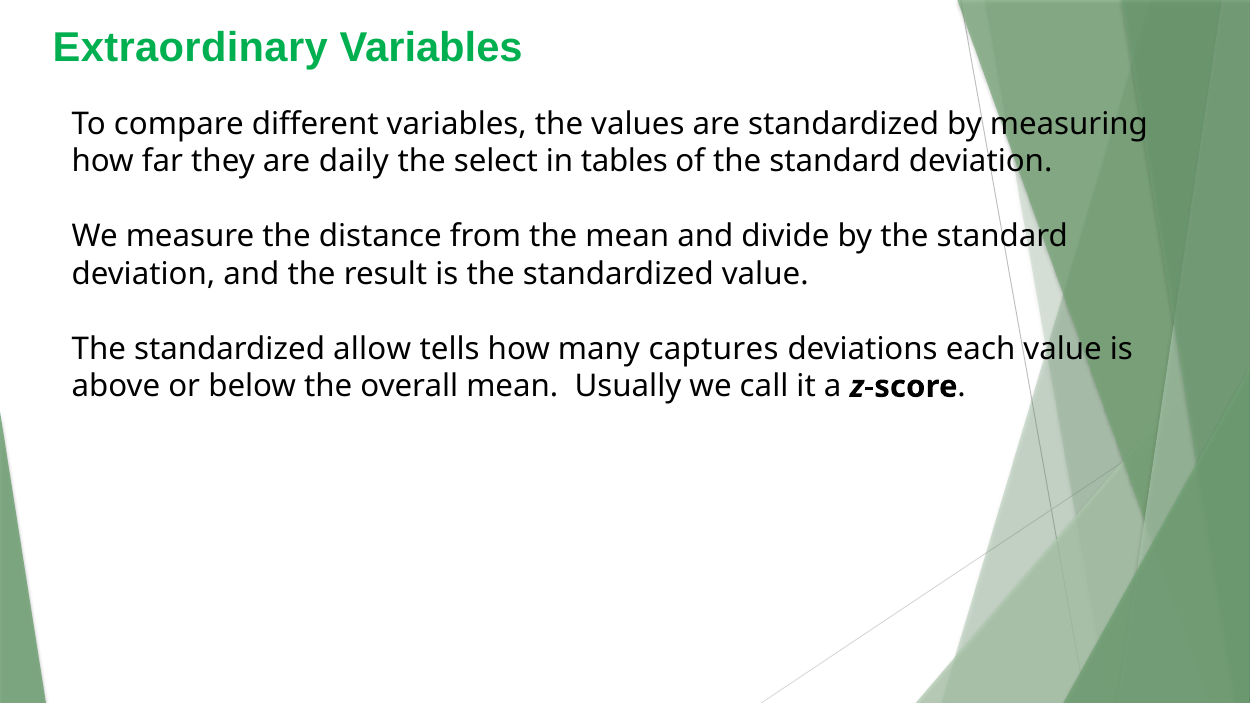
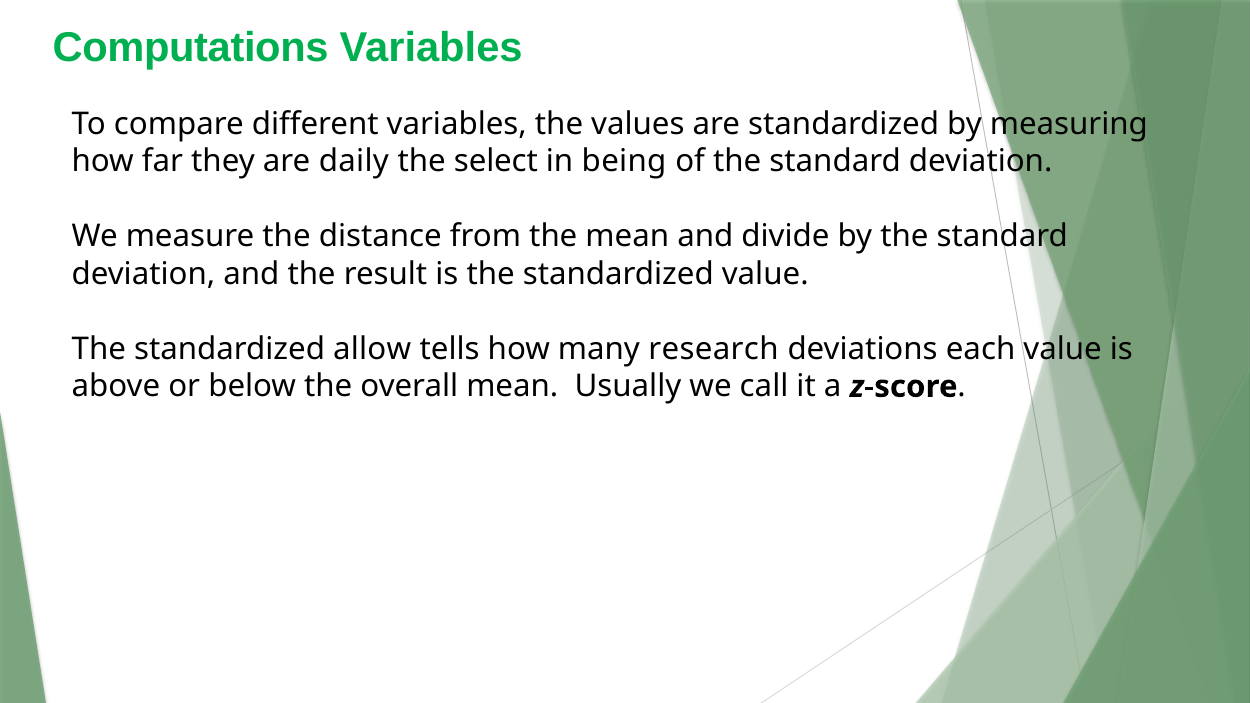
Extraordinary: Extraordinary -> Computations (191, 48)
tables: tables -> being (624, 162)
captures: captures -> research (714, 349)
